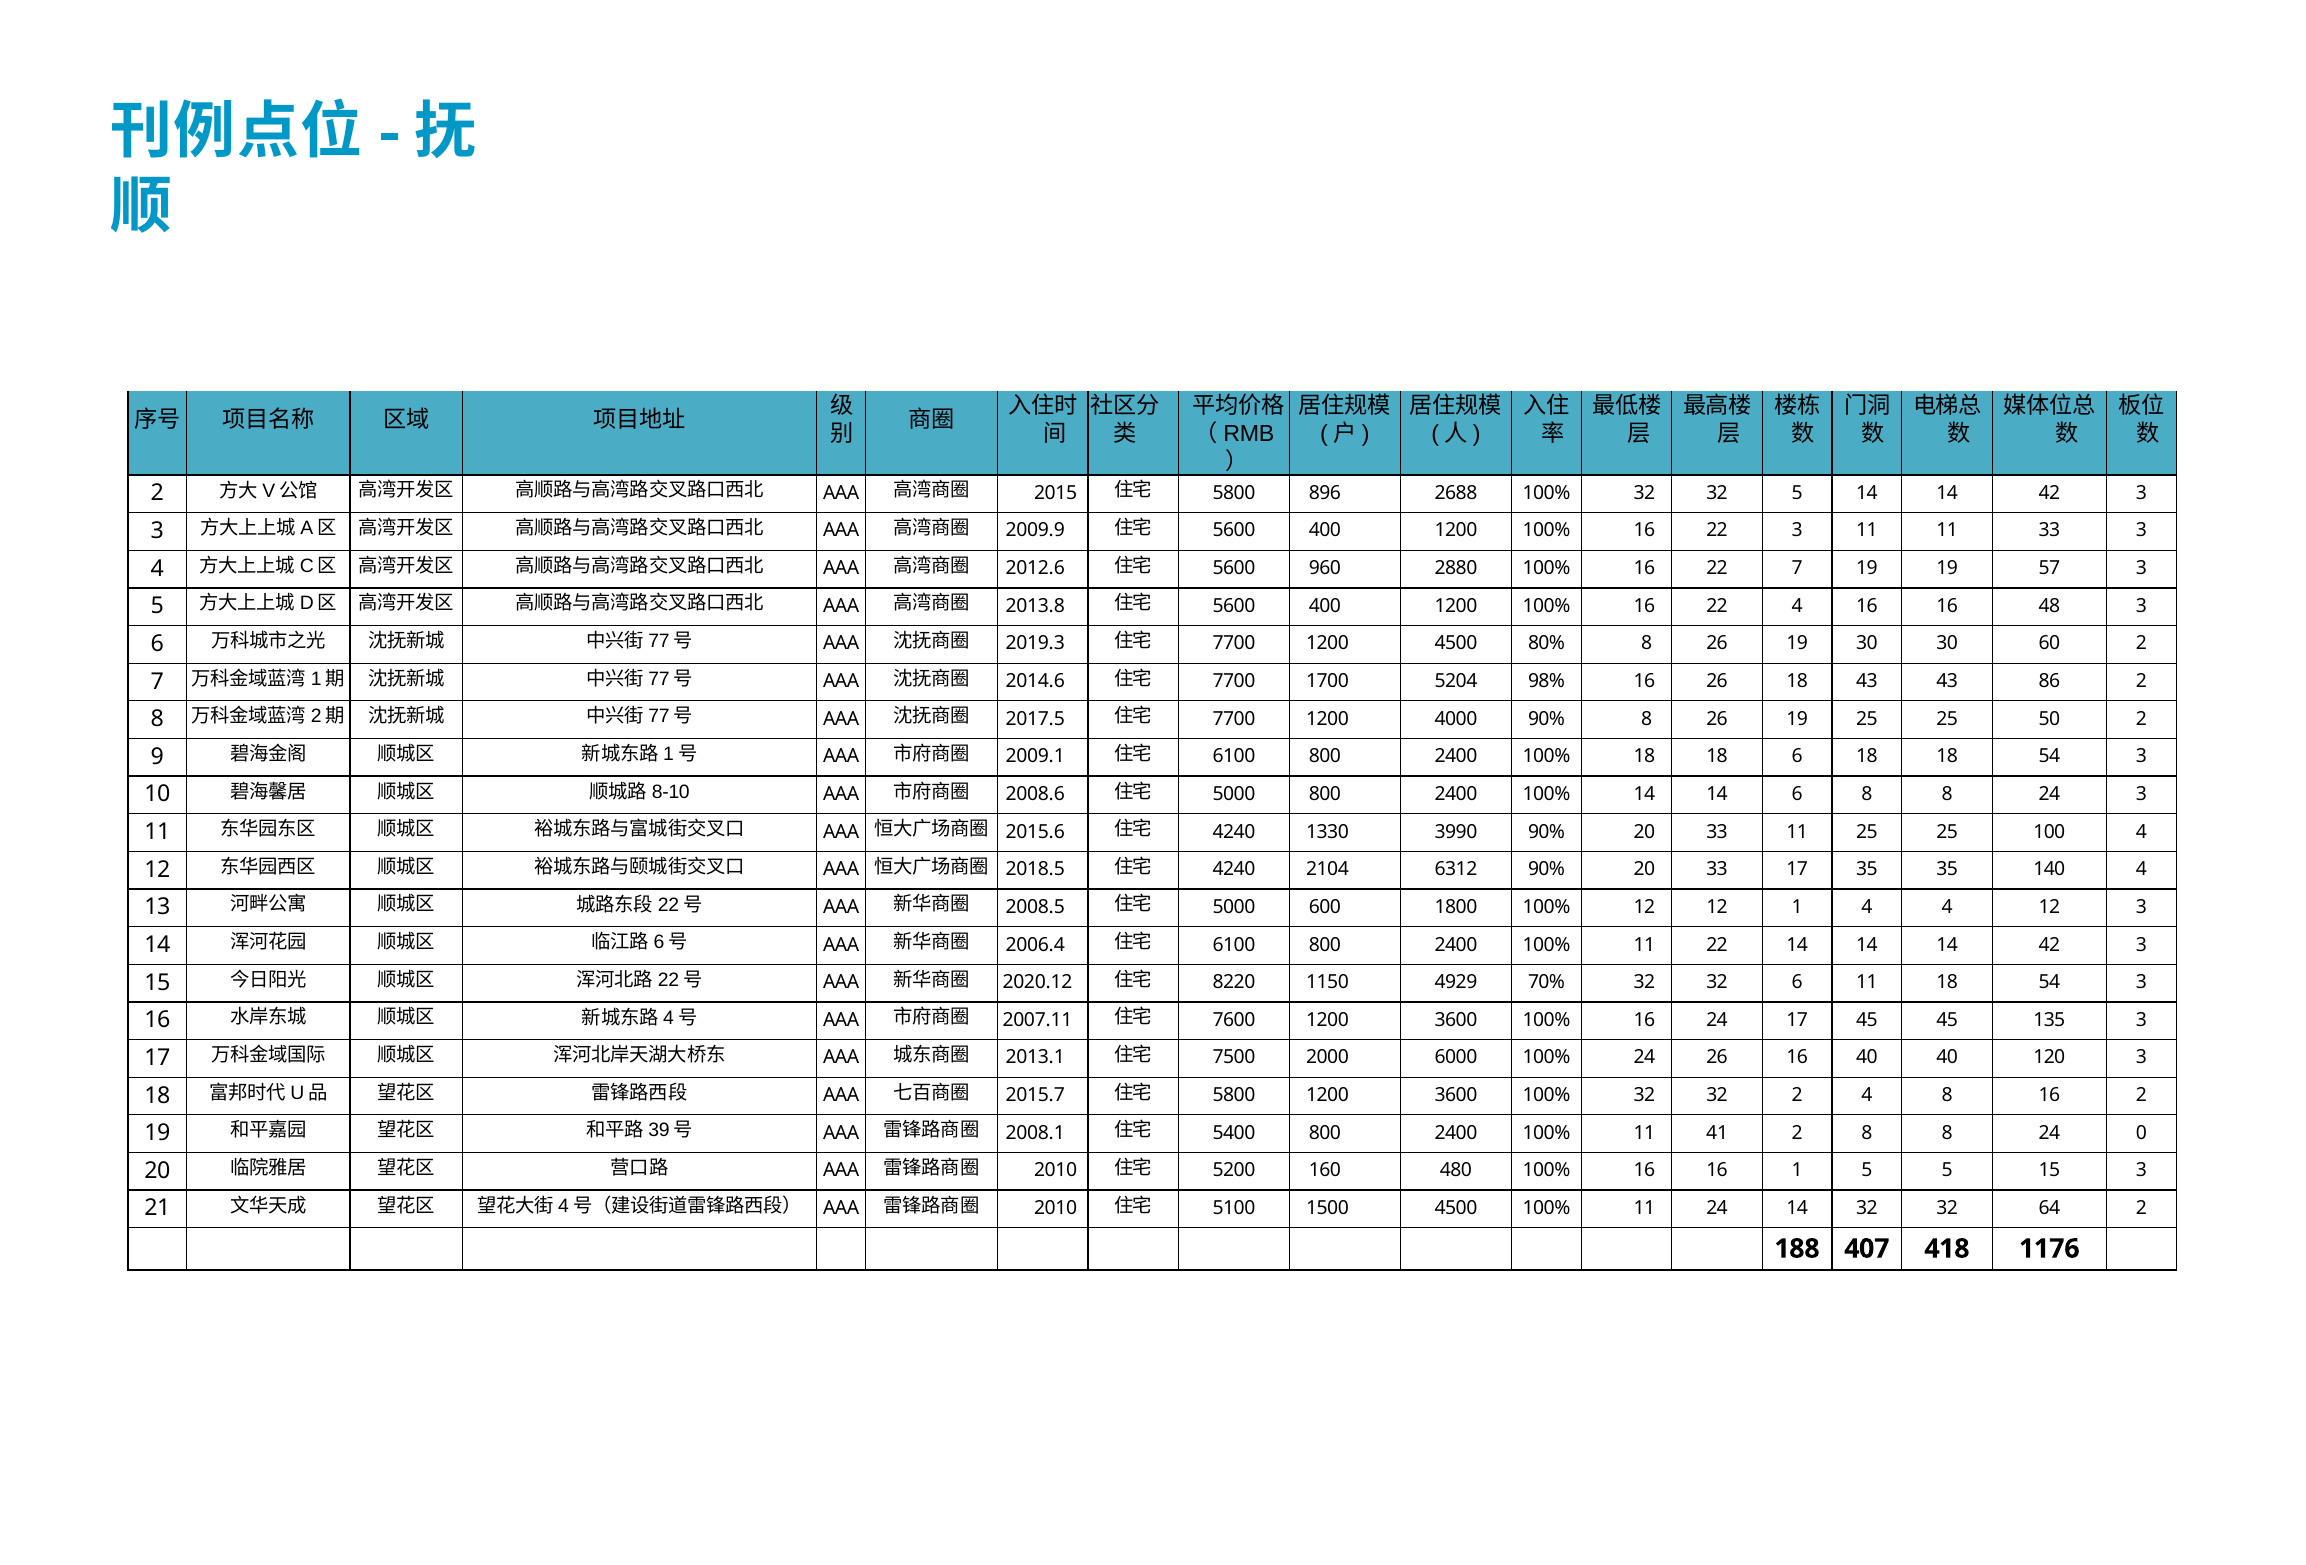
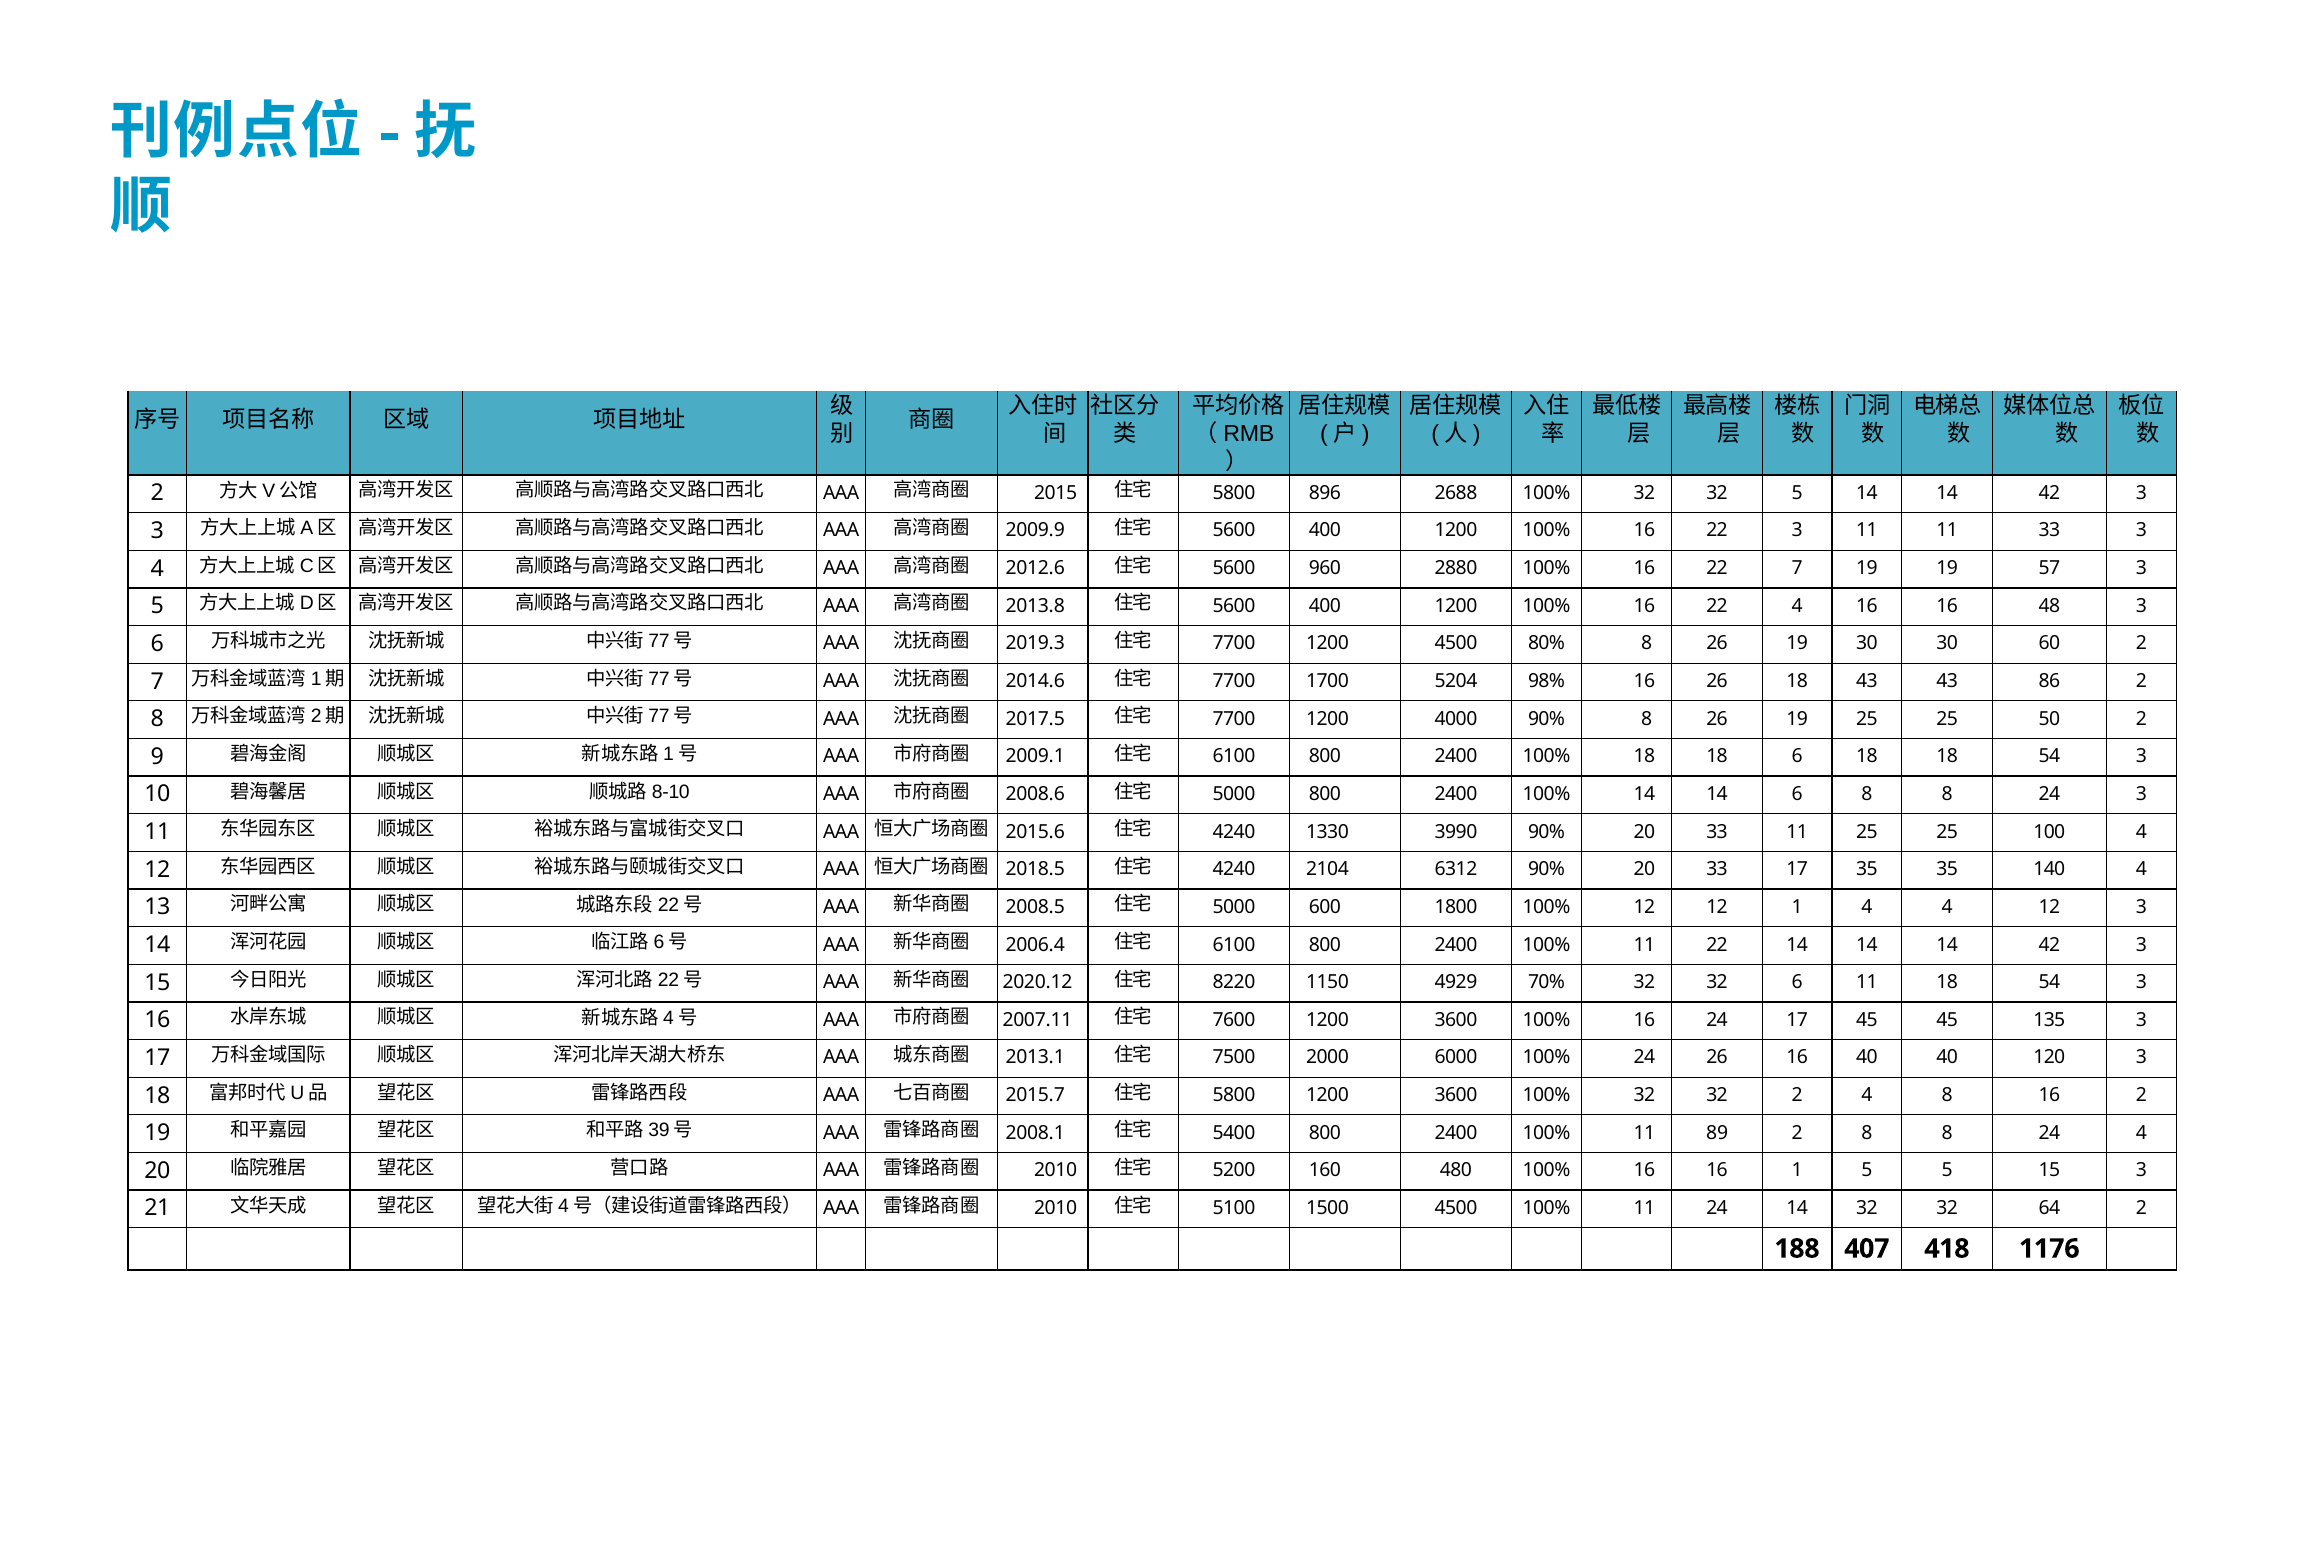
41: 41 -> 89 (1717, 1133)
24 0: 0 -> 4 (2141, 1133)
